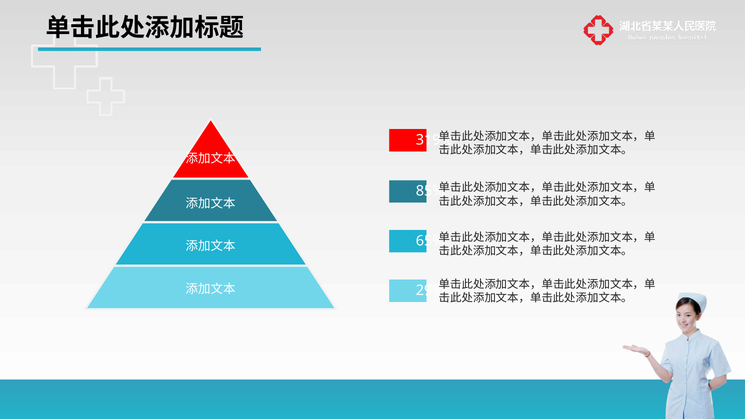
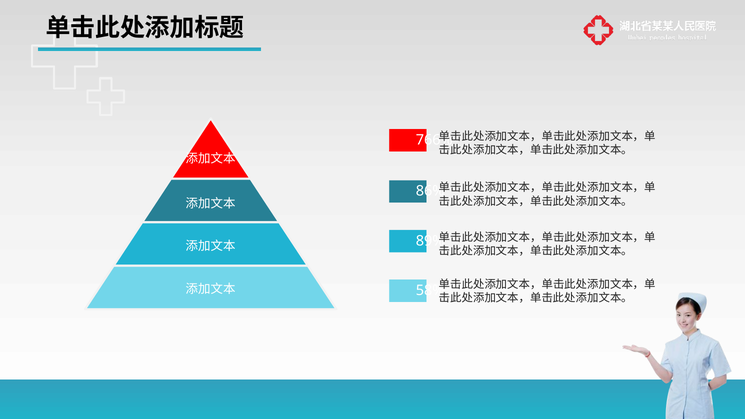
319%: 319% -> 766% (434, 140)
85%: 85% -> 86% (430, 191)
65%: 65% -> 89% (430, 241)
29%: 29% -> 58% (430, 290)
